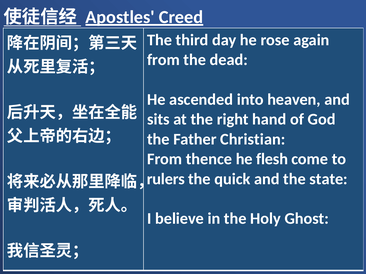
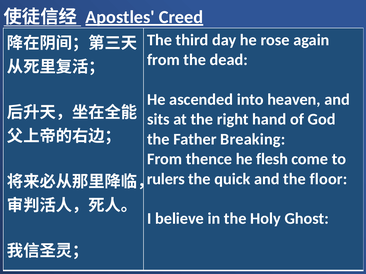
Christian: Christian -> Breaking (253, 139)
state: state -> floor (329, 179)
